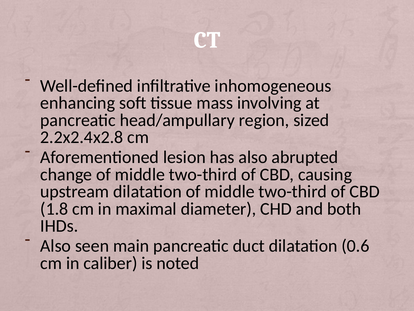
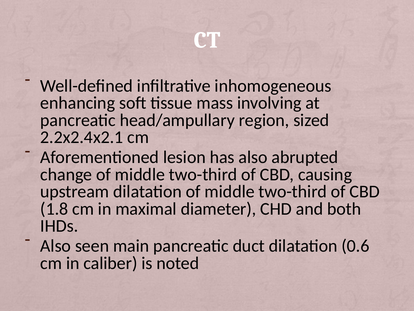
2.2x2.4x2.8: 2.2x2.4x2.8 -> 2.2x2.4x2.1 (82, 137)
